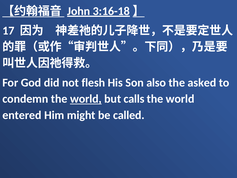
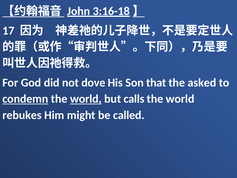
flesh: flesh -> dove (93, 83)
also: also -> that (156, 83)
condemn underline: none -> present (25, 99)
entered: entered -> rebukes (22, 115)
